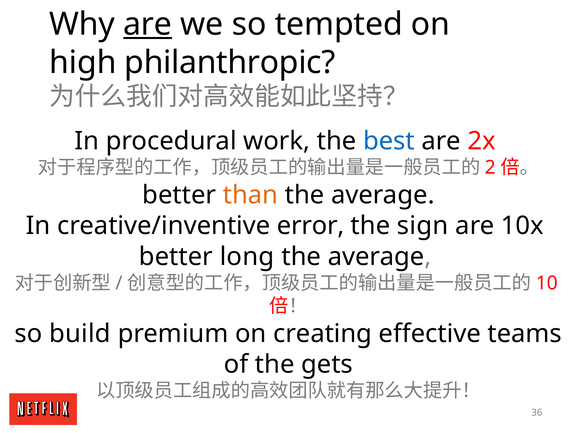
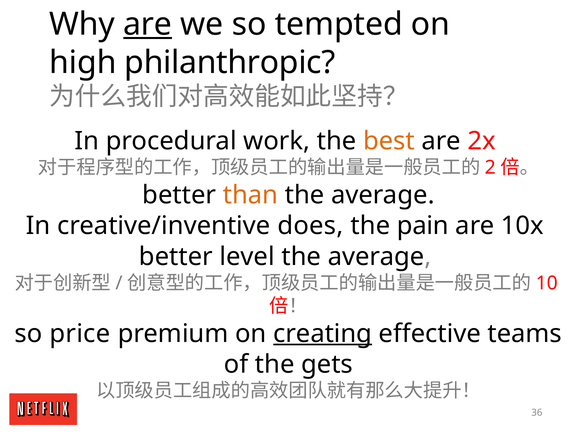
best colour: blue -> orange (389, 141)
error: error -> does (310, 226)
sign: sign -> pain (423, 226)
long: long -> level (247, 256)
build: build -> price (80, 333)
creating underline: none -> present (323, 333)
